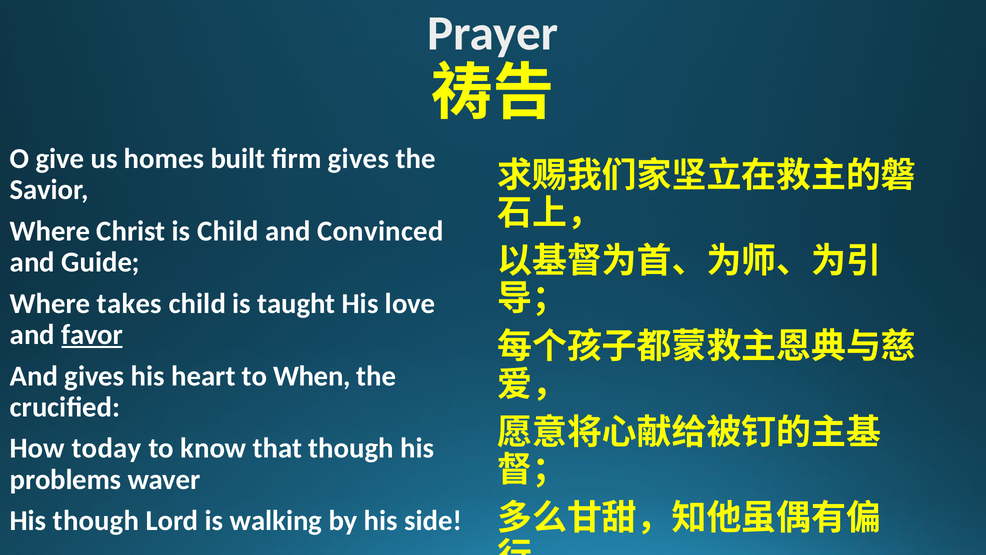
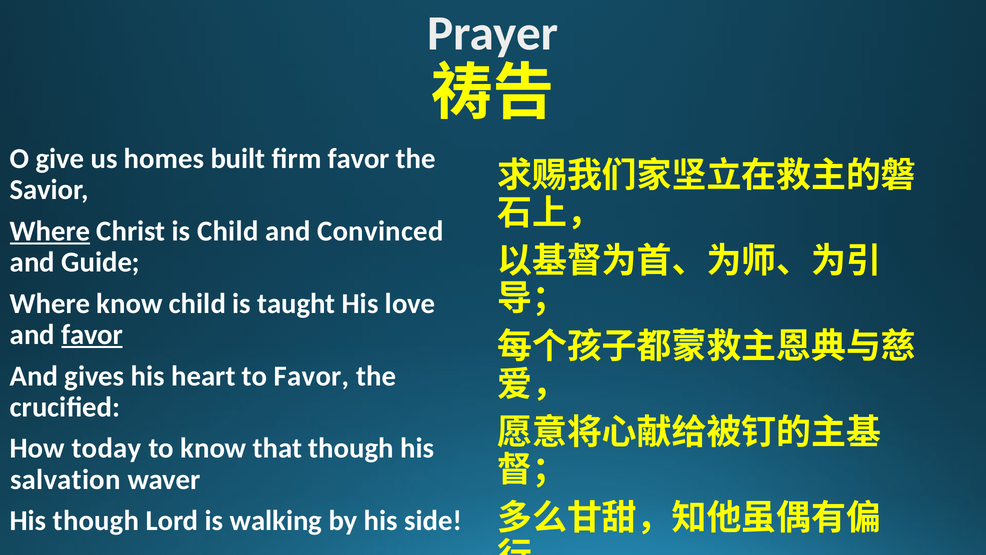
firm gives: gives -> favor (359, 159)
Where underline: none -> present (50, 231)
Where takes: takes -> know (130, 303)
to When: When -> Favor (312, 376)
problems: problems -> salvation (65, 479)
